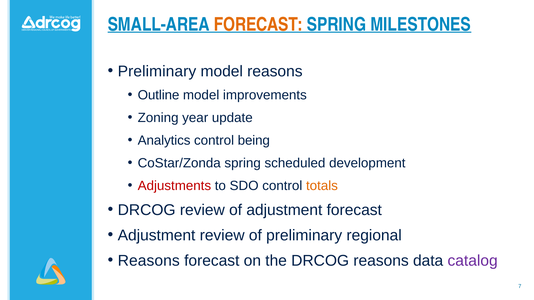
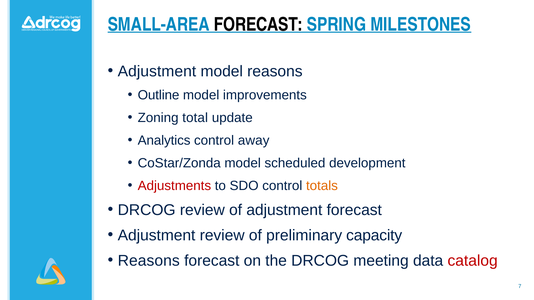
FORECAST colour: orange -> black (258, 25)
Preliminary: Preliminary -> Adjustment (157, 71)
year: year -> total (195, 118)
being: being -> away (254, 141)
CoStar/Zonda spring: spring -> model (243, 163)
regional: regional -> capacity (374, 236)
DRCOG reasons: reasons -> meeting (381, 261)
catalog colour: purple -> red (473, 261)
